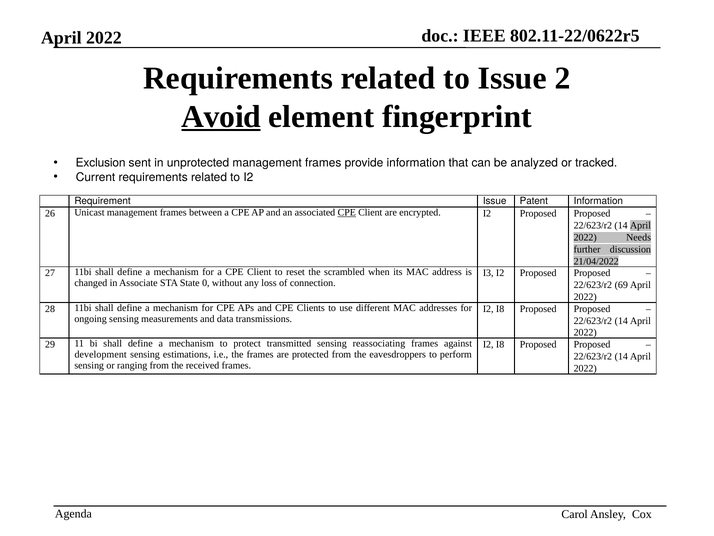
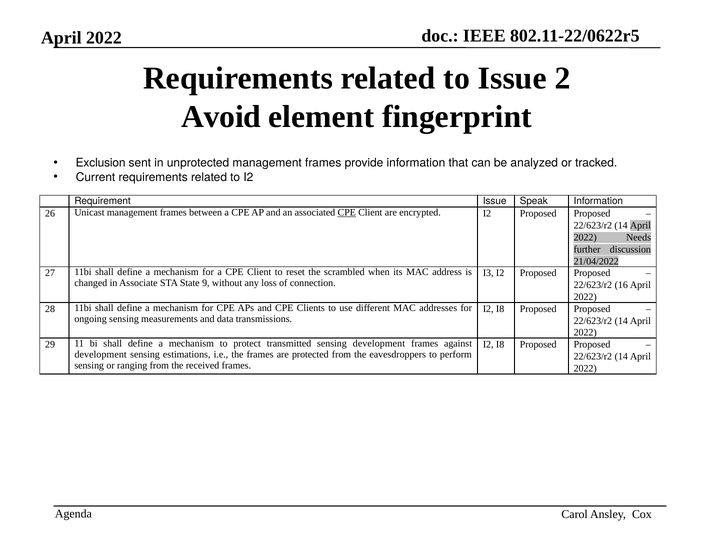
Avoid underline: present -> none (221, 116)
Patent: Patent -> Speak (534, 201)
0: 0 -> 9 (206, 283)
69: 69 -> 16 (621, 285)
sensing reassociating: reassociating -> development (379, 343)
